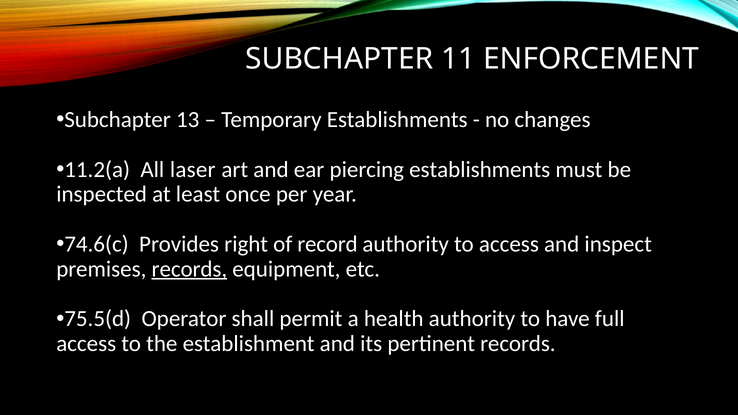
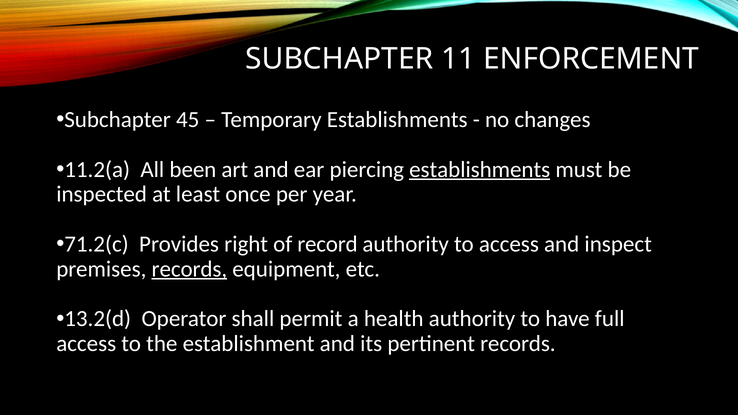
13: 13 -> 45 (188, 120)
laser: laser -> been (193, 169)
establishments underline: none -> present (480, 169)
74.6(c: 74.6(c -> 71.2(c (96, 244)
75.5(d: 75.5(d -> 13.2(d (98, 319)
